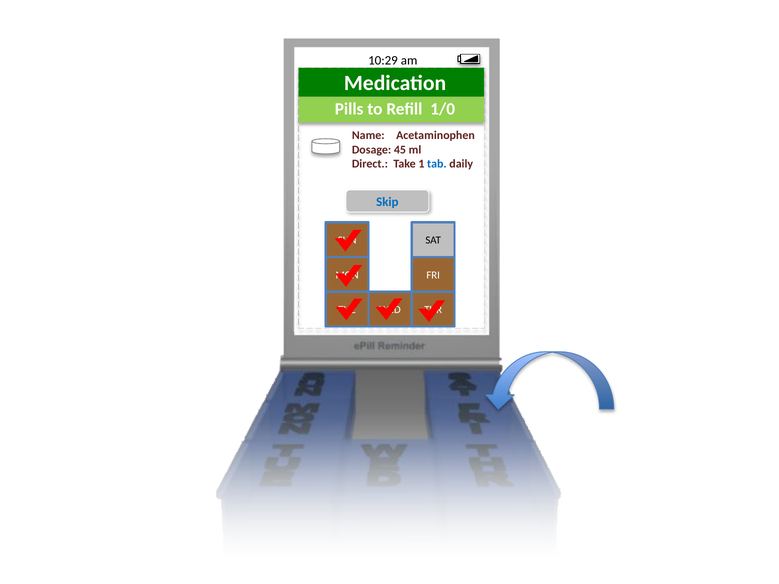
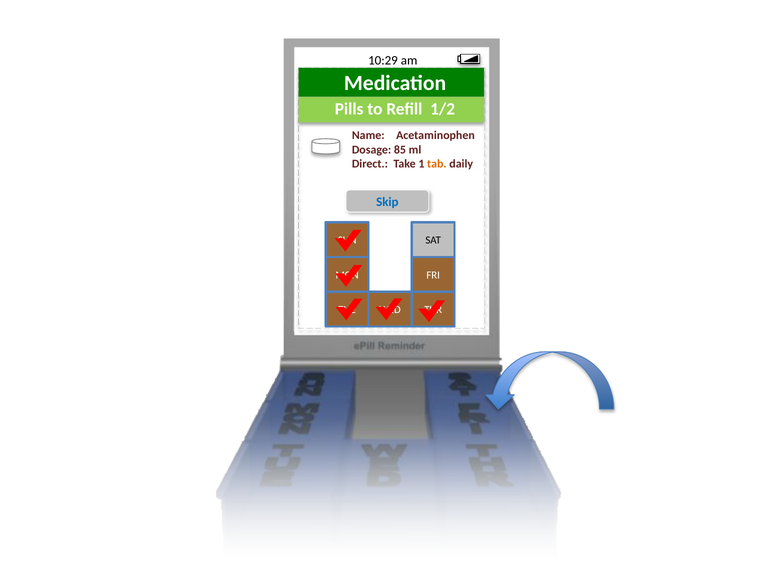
1/0: 1/0 -> 1/2 (443, 109)
45: 45 -> 85 (400, 150)
tab colour: blue -> orange (437, 164)
